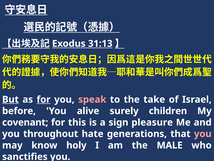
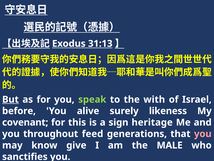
for underline: present -> none (44, 99)
speak colour: pink -> light green (92, 99)
take: take -> with (154, 99)
children: children -> likeness (168, 111)
pleasure: pleasure -> heritage (152, 122)
hate: hate -> feed (93, 133)
holy: holy -> give (76, 145)
